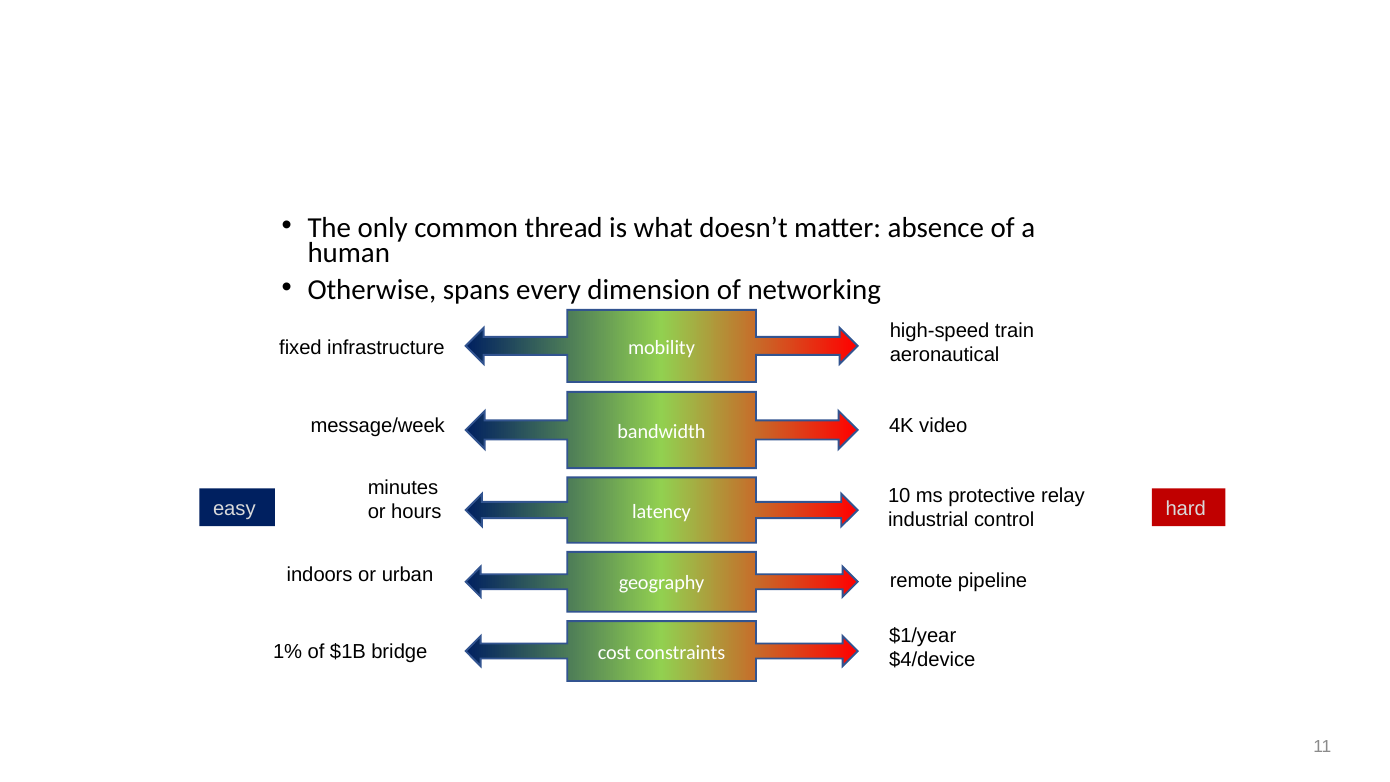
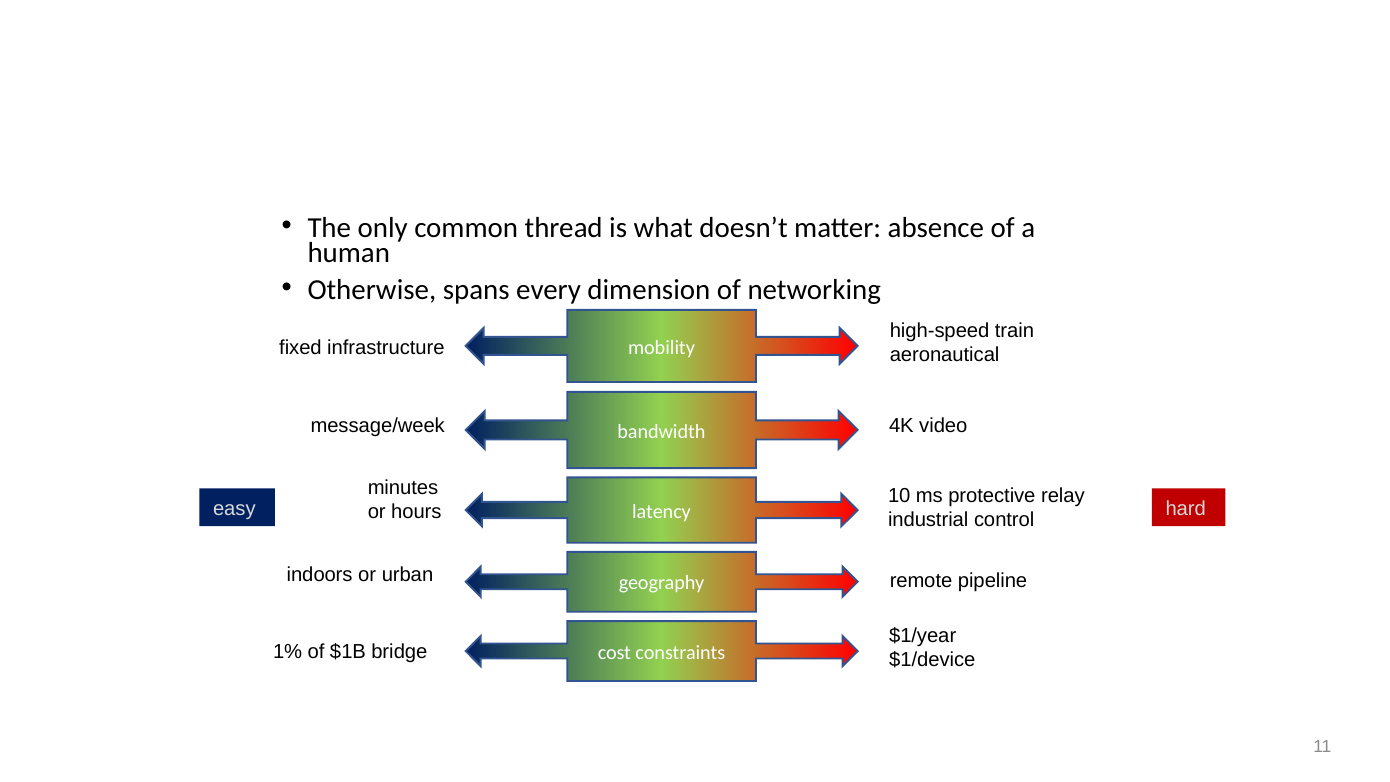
$4/device: $4/device -> $1/device (932, 660)
